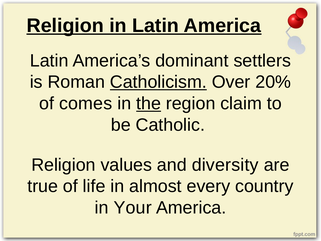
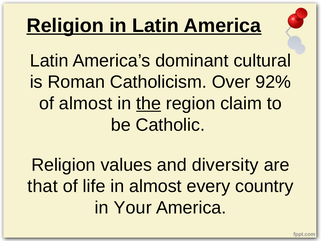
settlers: settlers -> cultural (262, 61)
Catholicism underline: present -> none (158, 82)
20%: 20% -> 92% (273, 82)
of comes: comes -> almost (86, 103)
true: true -> that (43, 186)
